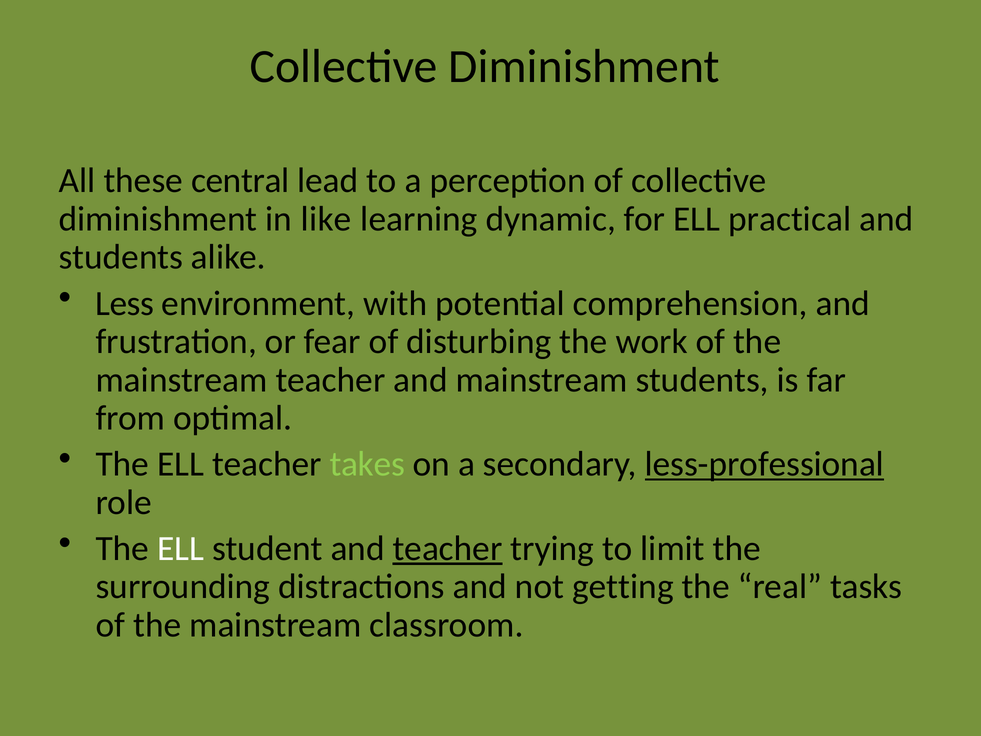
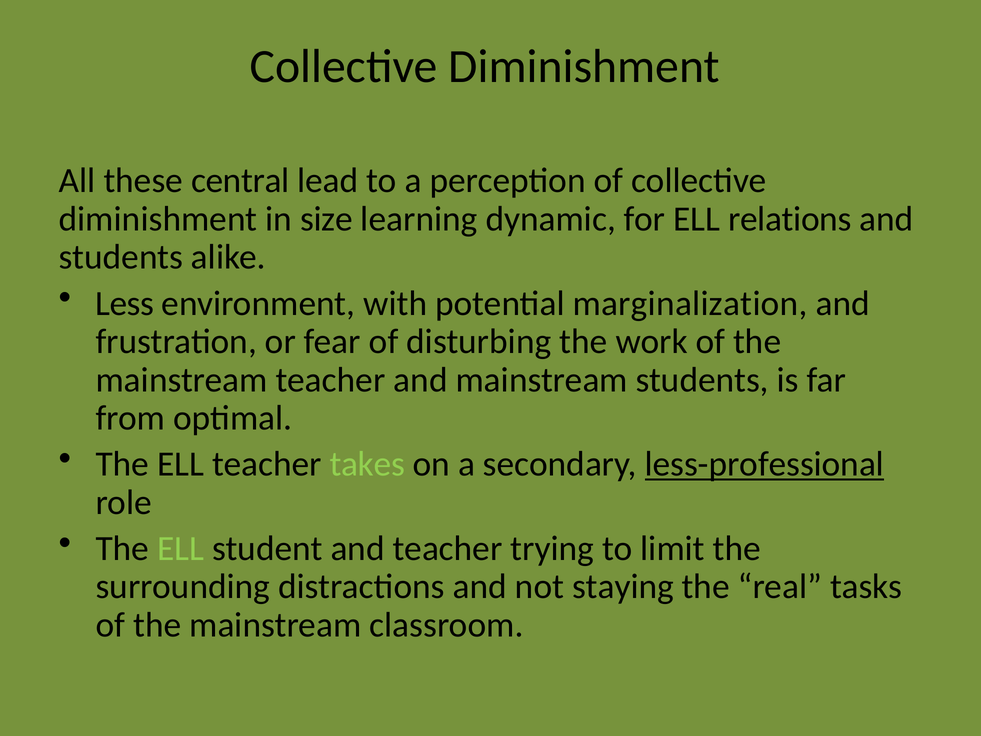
like: like -> size (326, 219)
practical: practical -> relations (790, 219)
comprehension: comprehension -> marginalization (690, 303)
ELL colour: white -> light green (181, 548)
teacher underline: present -> none (448, 548)
getting: getting -> staying (623, 587)
